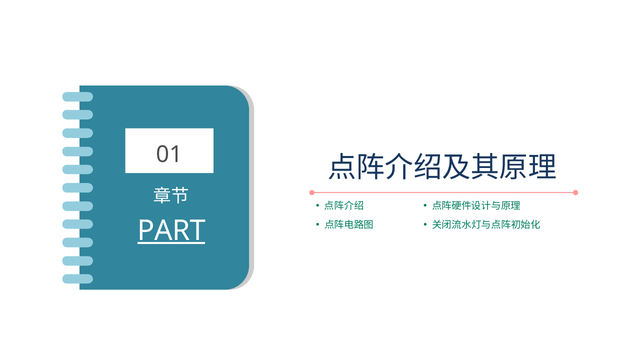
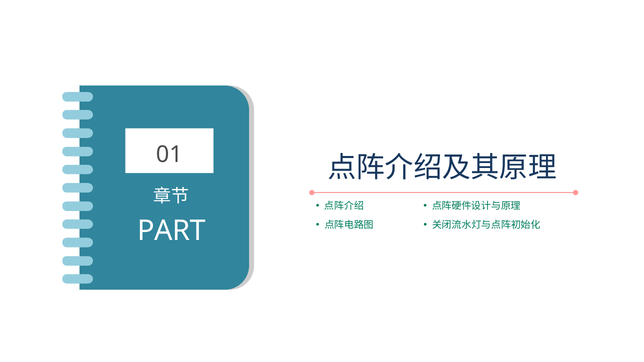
PART underline: present -> none (171, 231)
